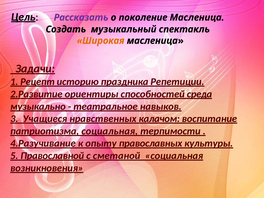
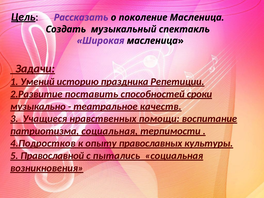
Широкая colour: orange -> purple (101, 41)
Рецепт: Рецепт -> Умений (38, 82)
ориентиры: ориентиры -> поставить (92, 94)
среда: среда -> сроки (199, 94)
навыков: навыков -> качеств (161, 106)
калачом: калачом -> помощи (159, 119)
4.Разучивание: 4.Разучивание -> 4.Подростков (43, 143)
сметаной: сметаной -> пытались (117, 156)
